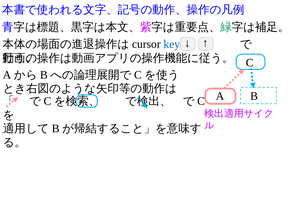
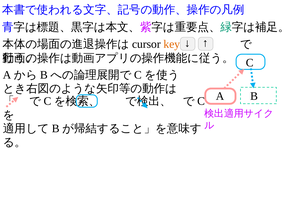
key colour: blue -> orange (172, 44)
